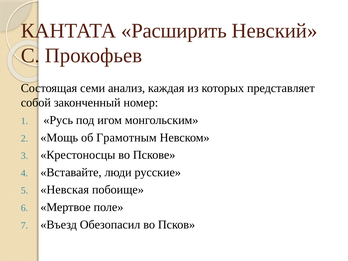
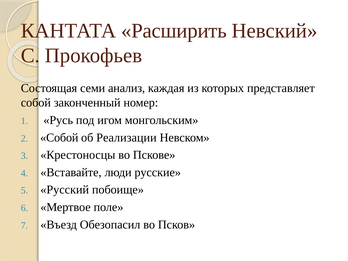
Мощь: Мощь -> Собой (59, 138)
Грамотным: Грамотным -> Реализации (126, 138)
Невская: Невская -> Русский (65, 190)
